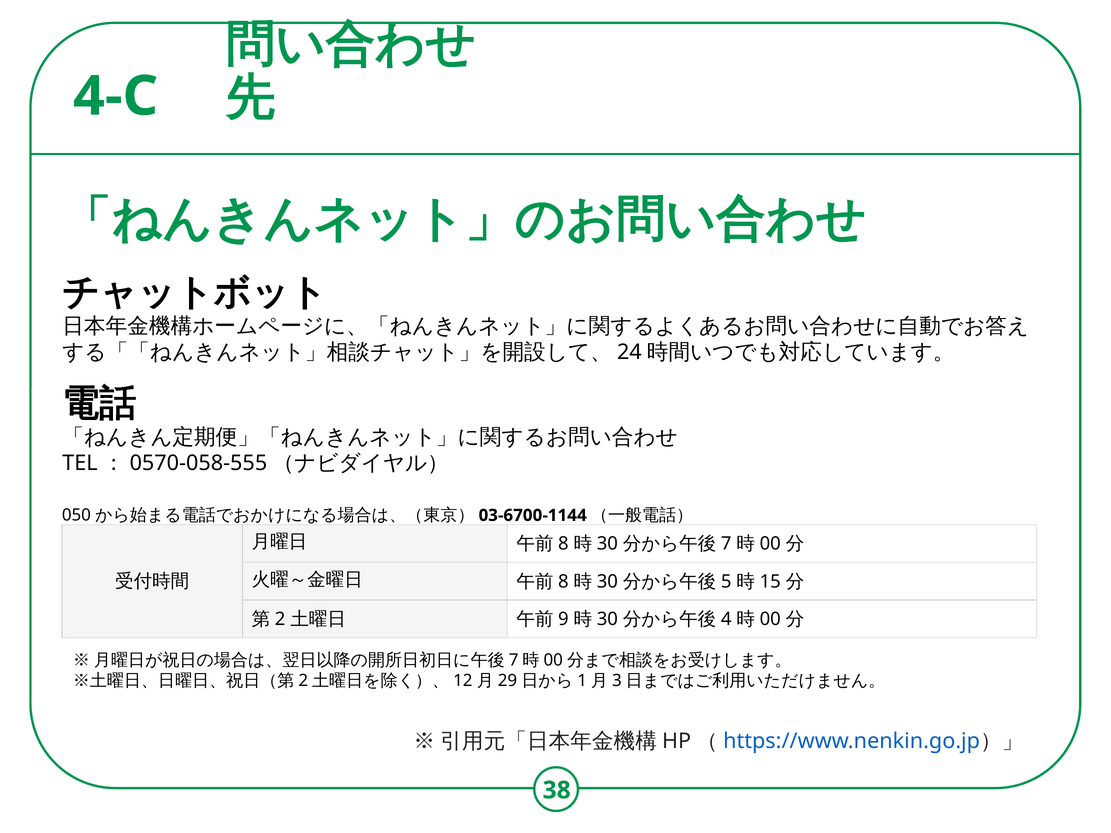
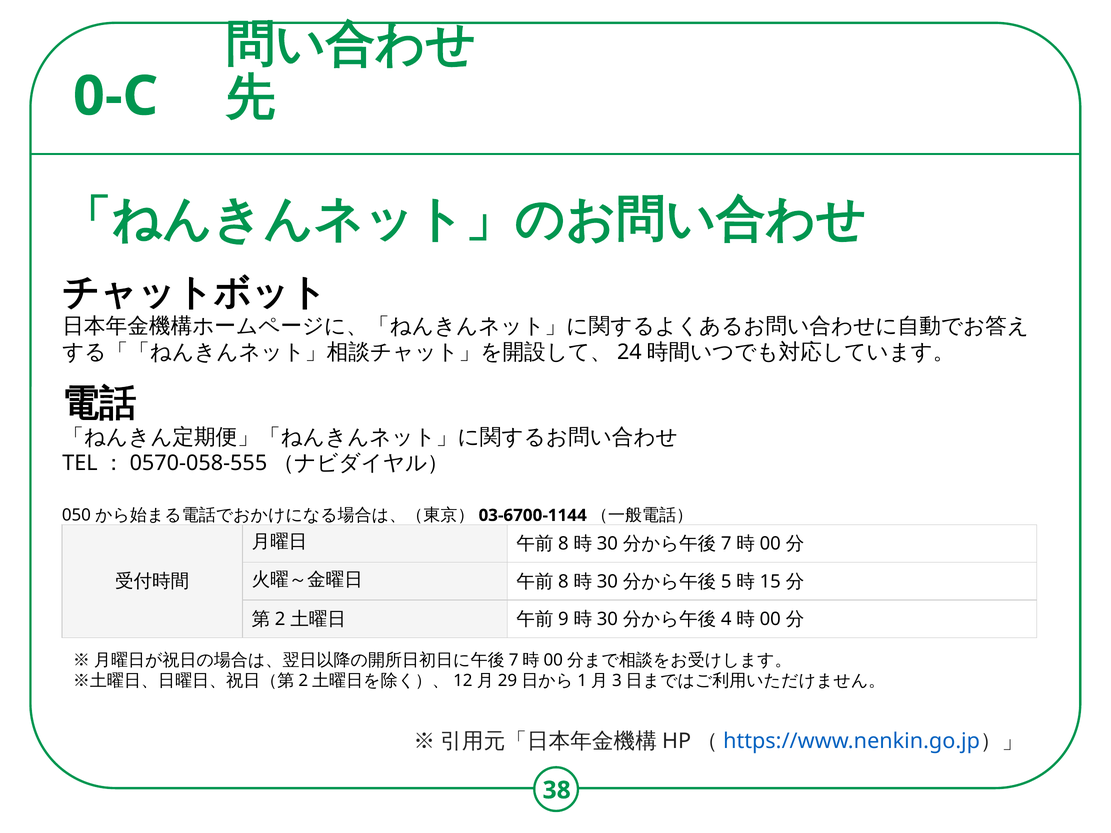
4-C: 4-C -> 0-C (116, 96)
